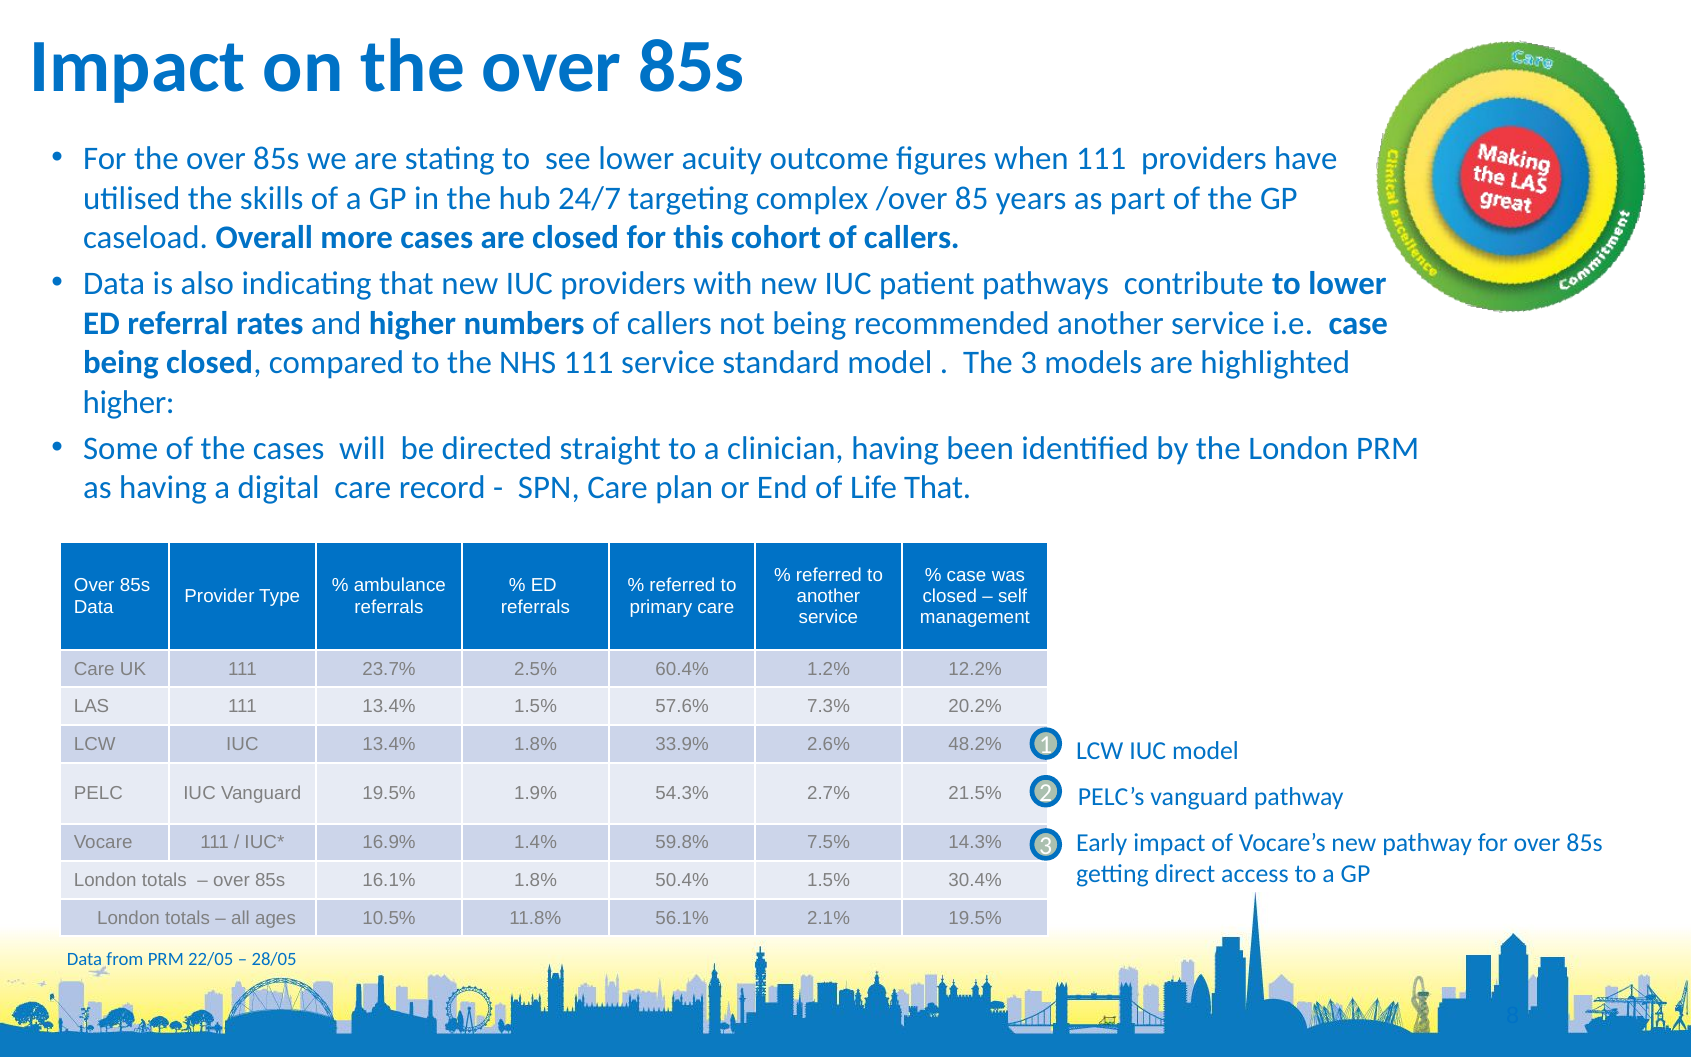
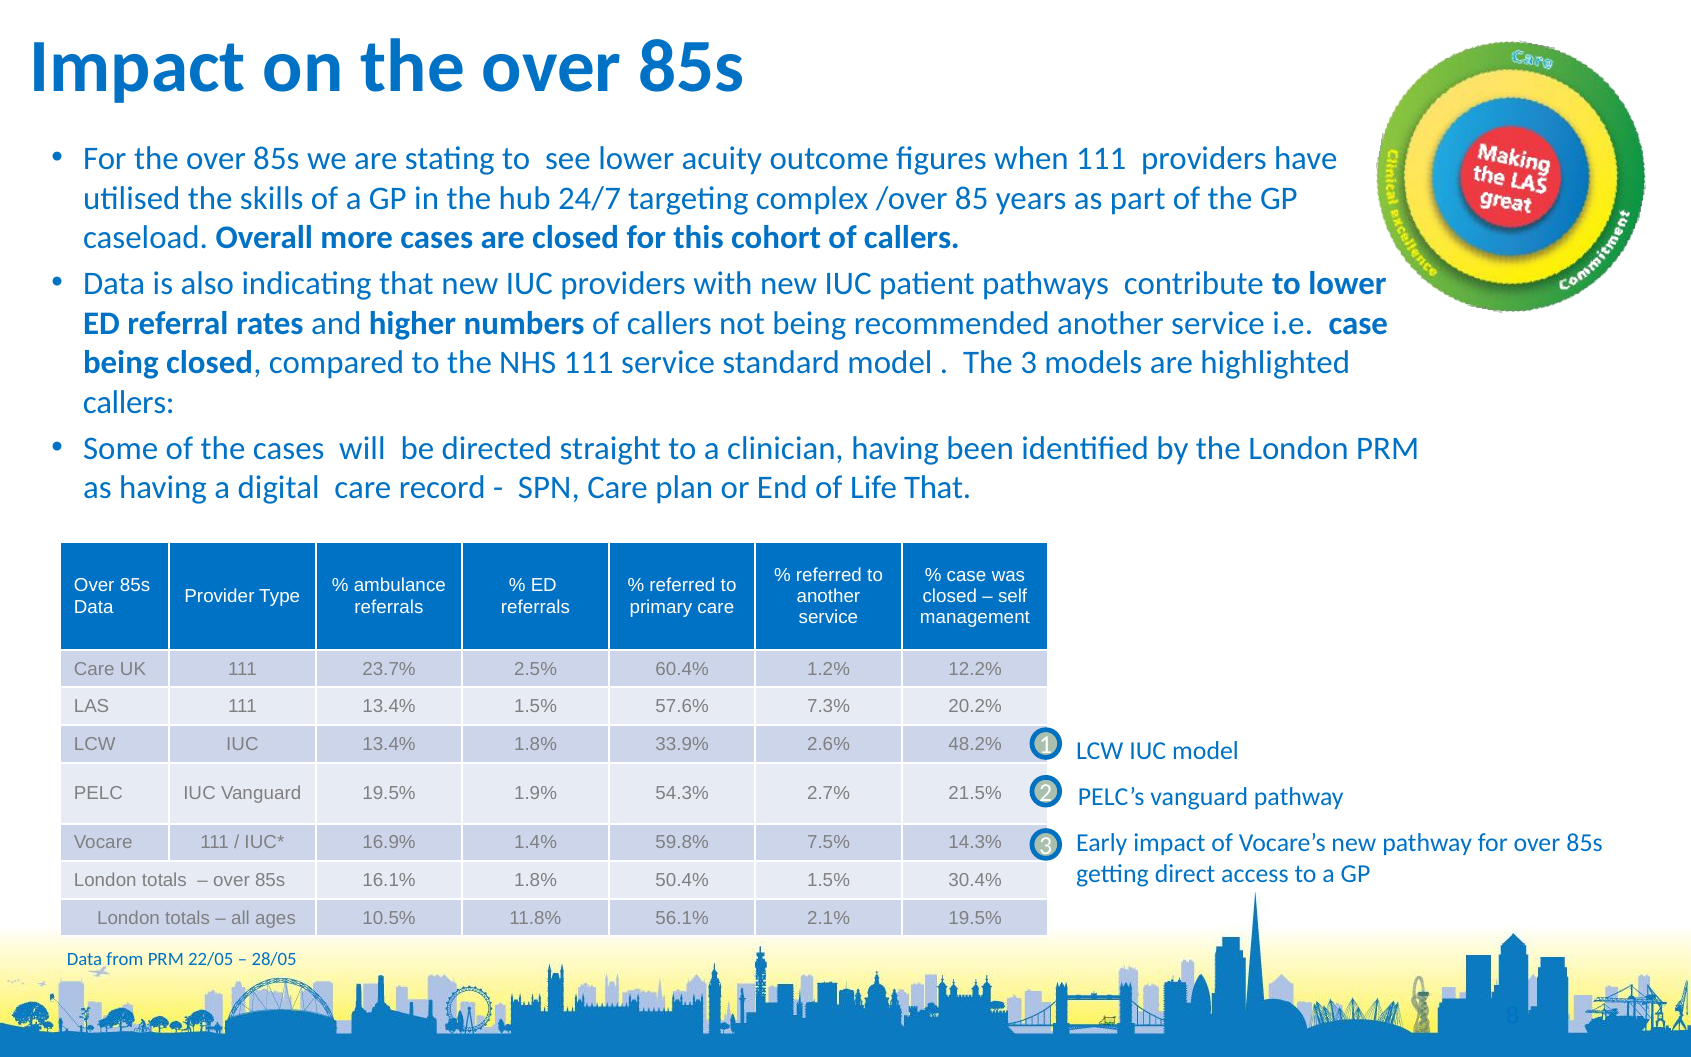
higher: higher -> callers (129, 402)
